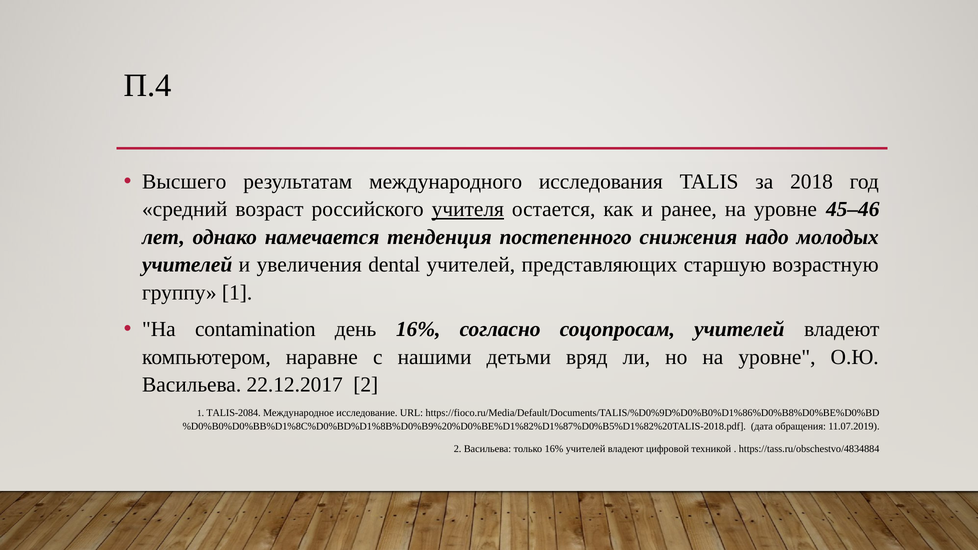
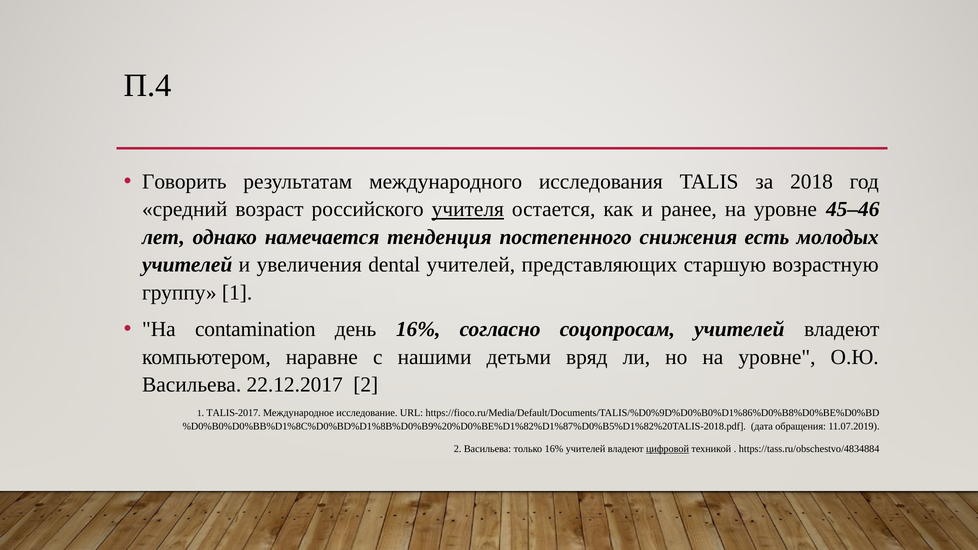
Высшего: Высшего -> Говорить (184, 182)
надо: надо -> есть (767, 237)
TALIS-2084: TALIS-2084 -> TALIS-2017 (234, 413)
цифровой underline: none -> present (668, 449)
